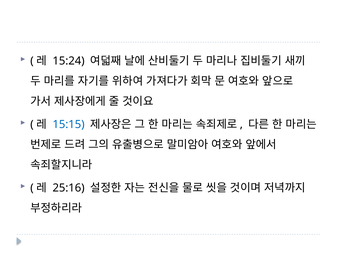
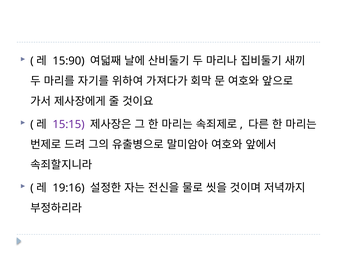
15:24: 15:24 -> 15:90 (69, 61)
15:15 colour: blue -> purple (69, 124)
25:16: 25:16 -> 19:16 (69, 188)
